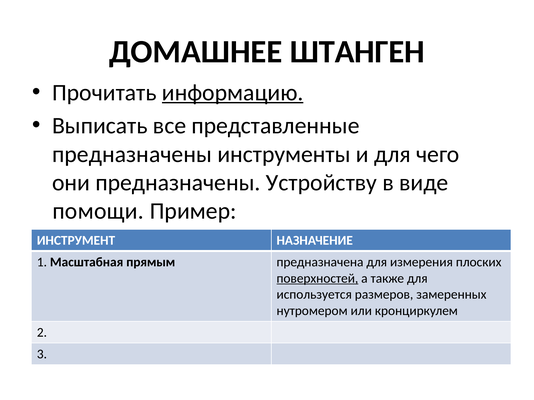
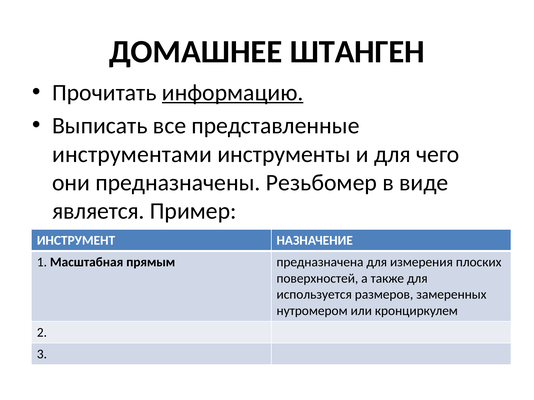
предназначены: предназначены -> инструментами (132, 154)
Устройству: Устройству -> Резьбомер (321, 183)
помощи: помощи -> является (98, 211)
поверхностей underline: present -> none (317, 279)
